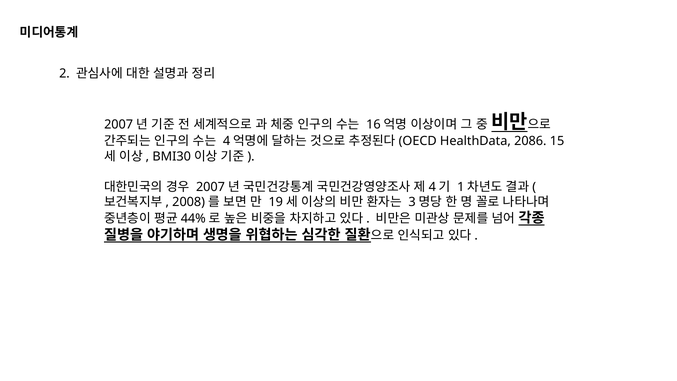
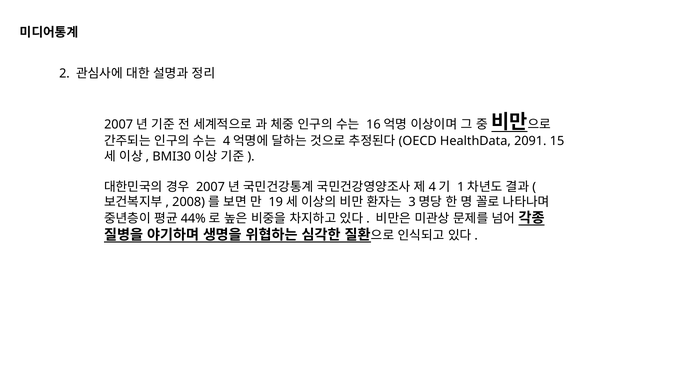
2086: 2086 -> 2091 (530, 141)
